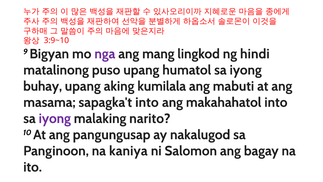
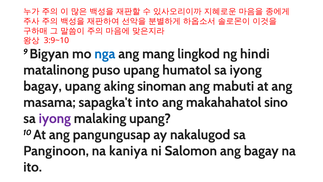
nga colour: purple -> blue (105, 54)
buhay: buhay -> bagay (42, 86)
kumilala: kumilala -> sinoman (162, 86)
makahahatol into: into -> sino (276, 102)
malaking narito: narito -> upang (150, 118)
